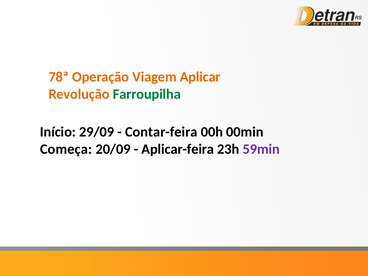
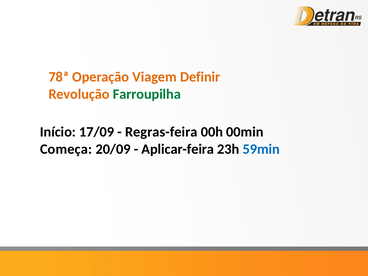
Aplicar: Aplicar -> Definir (200, 77)
29/09: 29/09 -> 17/09 (97, 132)
Contar-feira: Contar-feira -> Regras-feira (161, 132)
59min colour: purple -> blue (261, 149)
